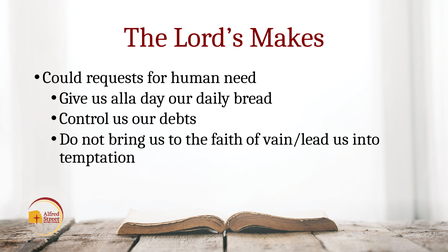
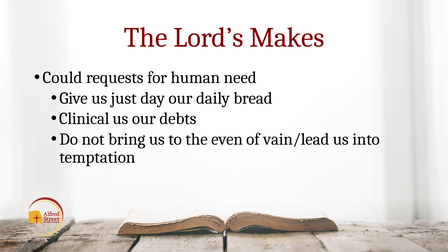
alla: alla -> just (124, 98)
Control: Control -> Clinical (84, 119)
faith: faith -> even (227, 139)
